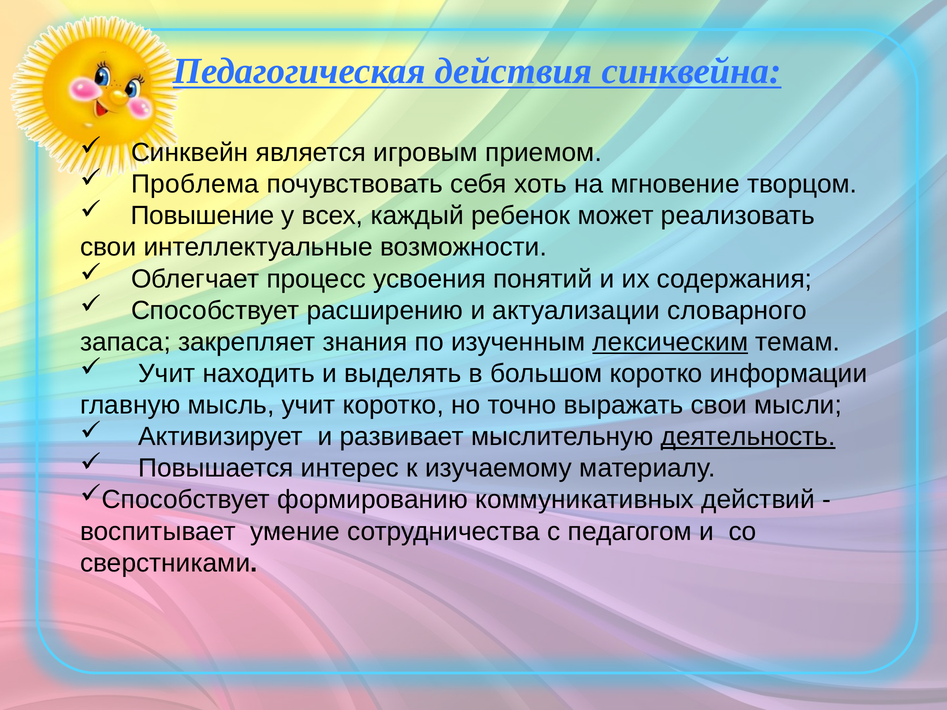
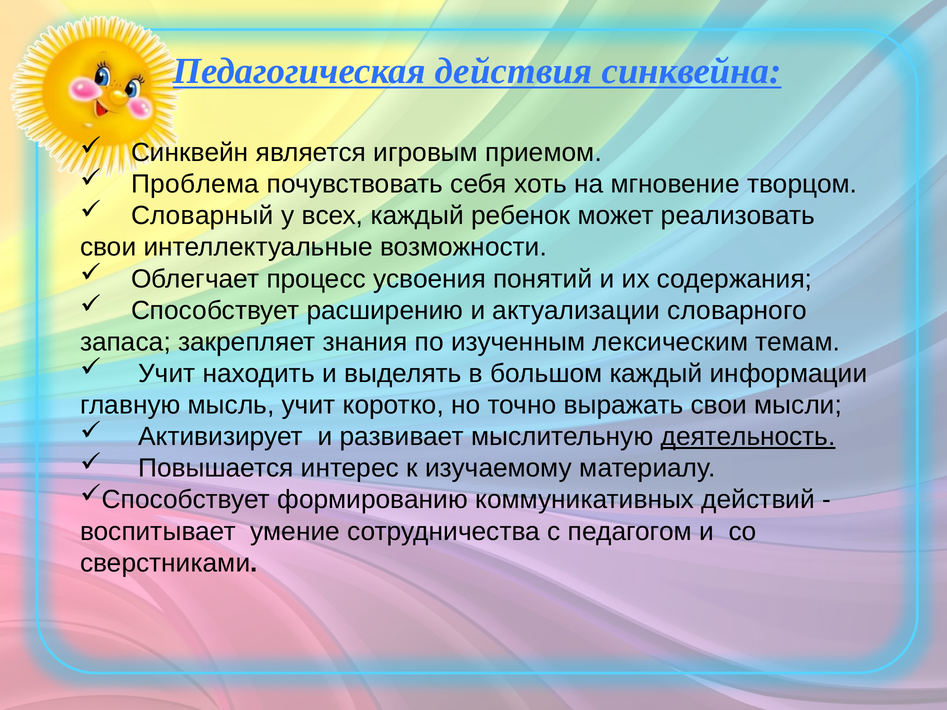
Повышение: Повышение -> Словарный (202, 216)
лексическим underline: present -> none (670, 342)
большом коротко: коротко -> каждый (656, 374)
